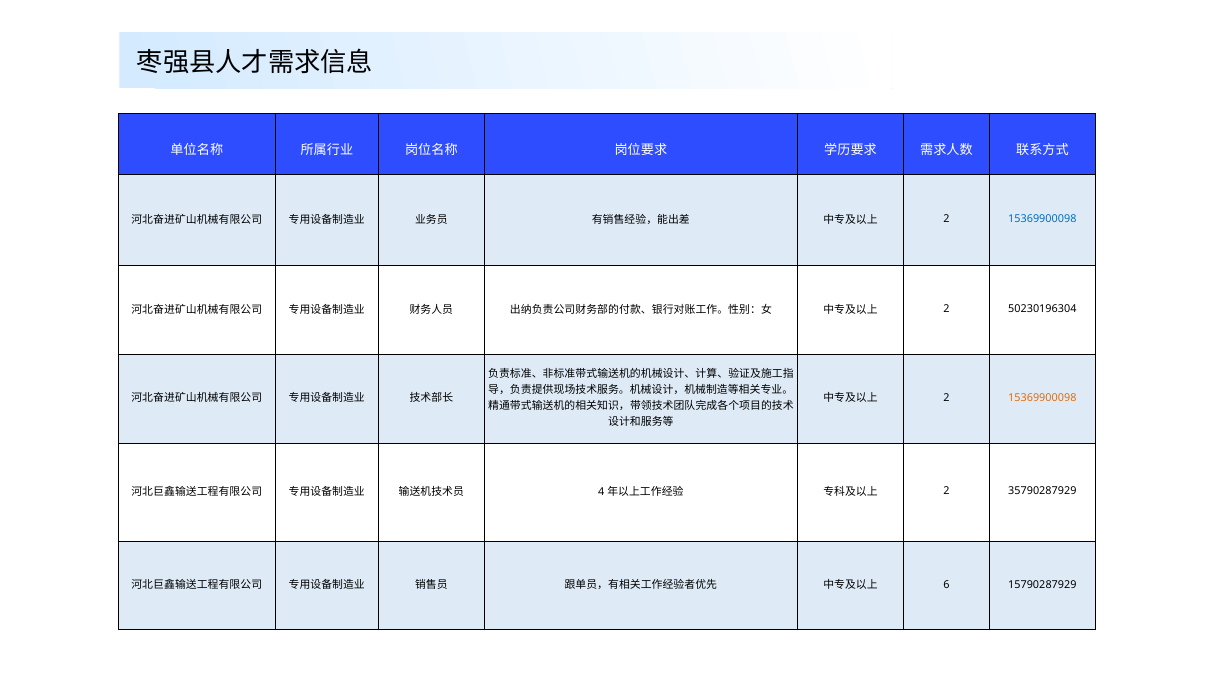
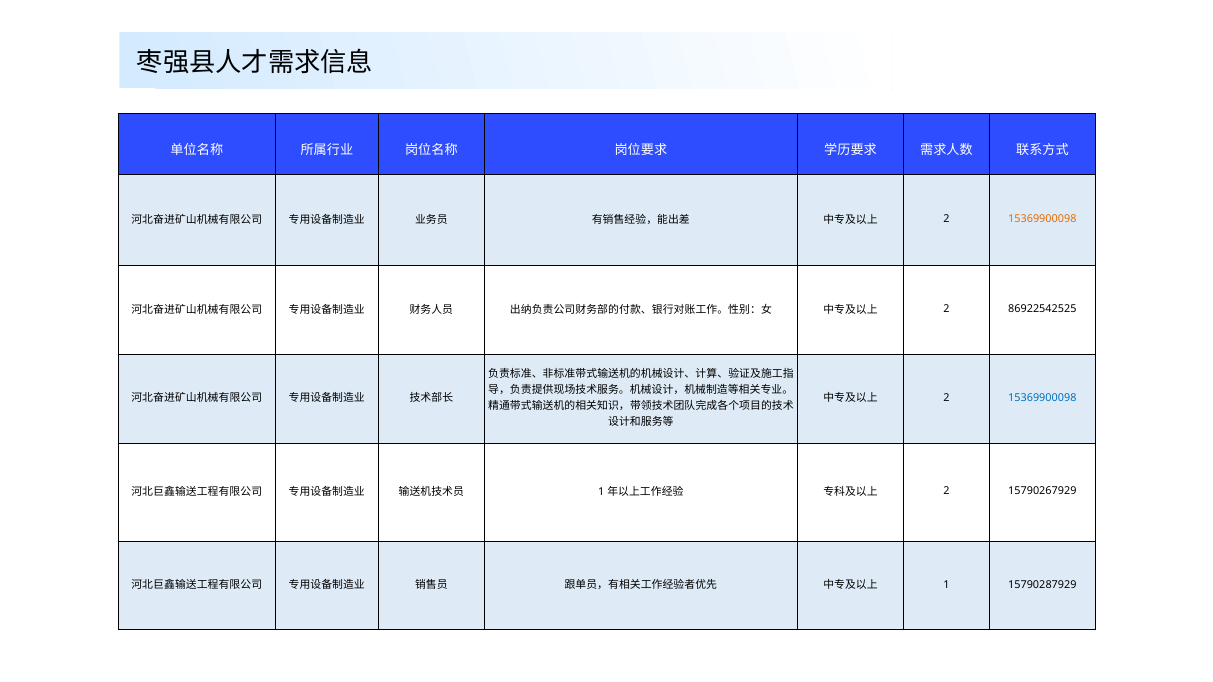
15369900098 colour: blue -> orange (1042, 219)
50230196304: 50230196304 -> 86922542525 (1042, 309)
15369900098 colour: orange -> blue (1042, 398)
4: 4 -> 1 (601, 492)
35790287929: 35790287929 -> 15790267929 (1042, 491)
6: 6 -> 1 (946, 585)
